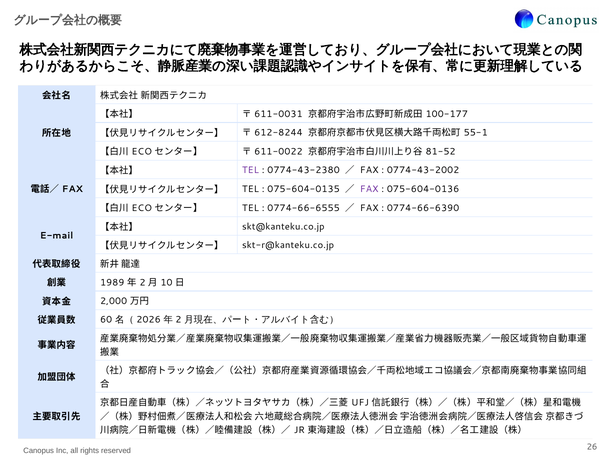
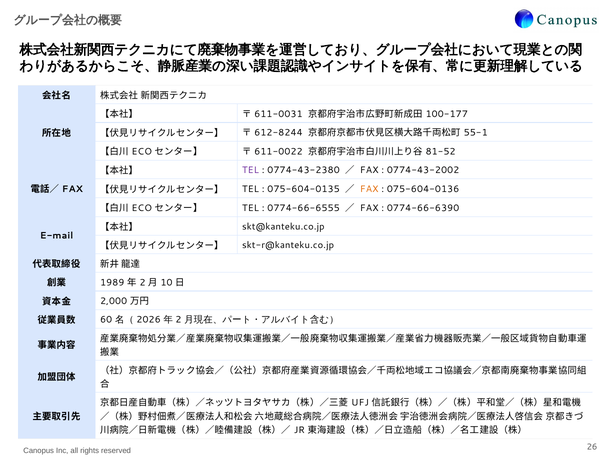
FAX colour: purple -> orange (369, 189)
